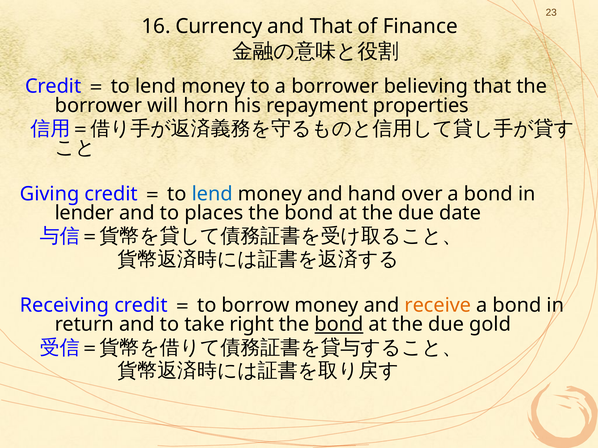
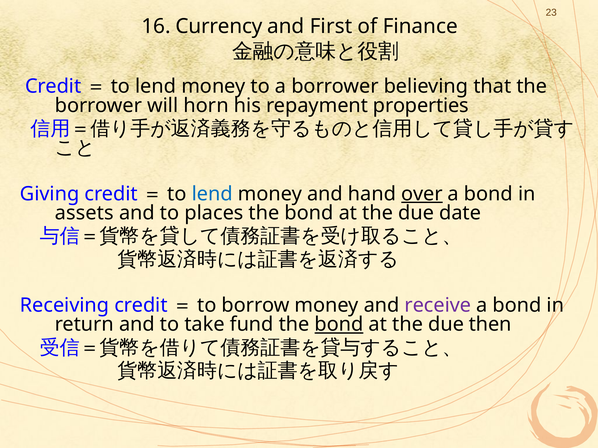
and That: That -> First (331, 26)
over underline: none -> present (422, 194)
lender: lender -> assets (84, 213)
receive colour: orange -> purple (438, 306)
right: right -> fund (252, 325)
gold: gold -> then (490, 325)
